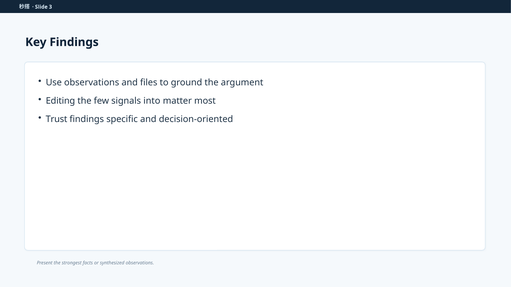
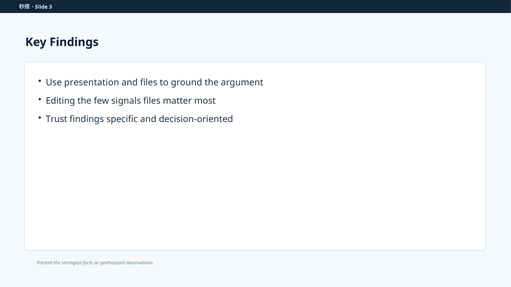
Use observations: observations -> presentation (92, 83)
signals into: into -> files (152, 101)
